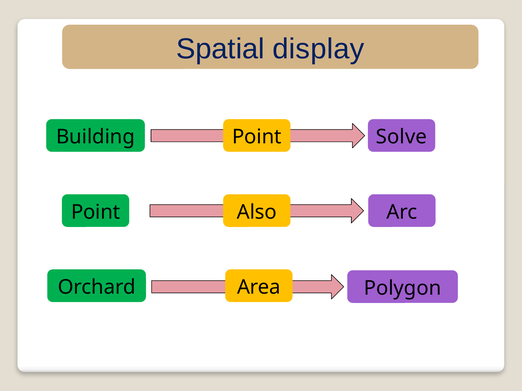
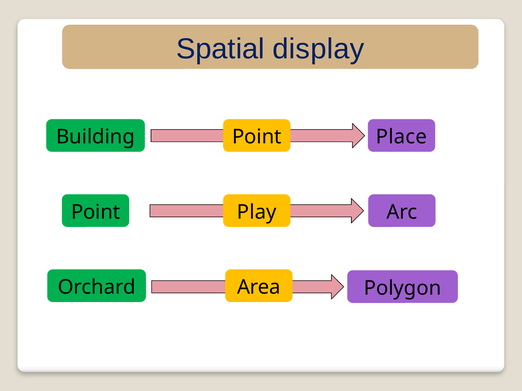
Solve: Solve -> Place (401, 137)
Also: Also -> Play (257, 212)
